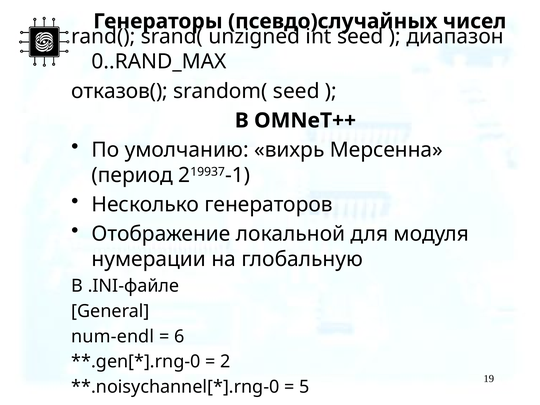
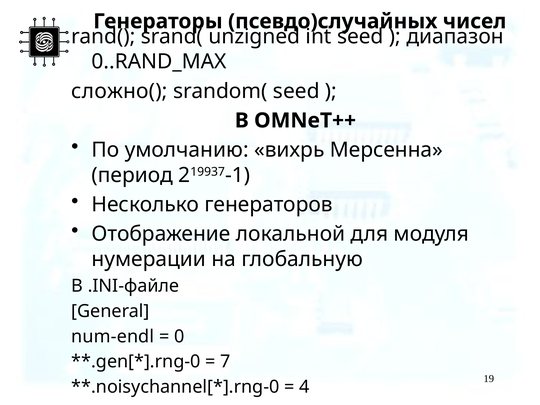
отказов(: отказов( -> сложно( (119, 91)
6: 6 -> 0 (179, 336)
2: 2 -> 7 (225, 362)
5: 5 -> 4 (304, 387)
